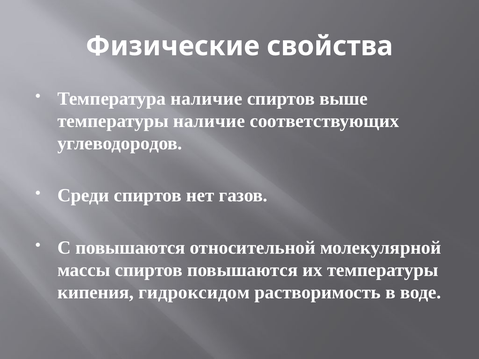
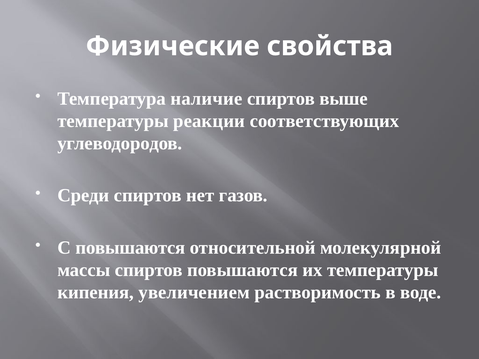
температуры наличие: наличие -> реакции (209, 121)
гидроксидом: гидроксидом -> увеличением (194, 293)
